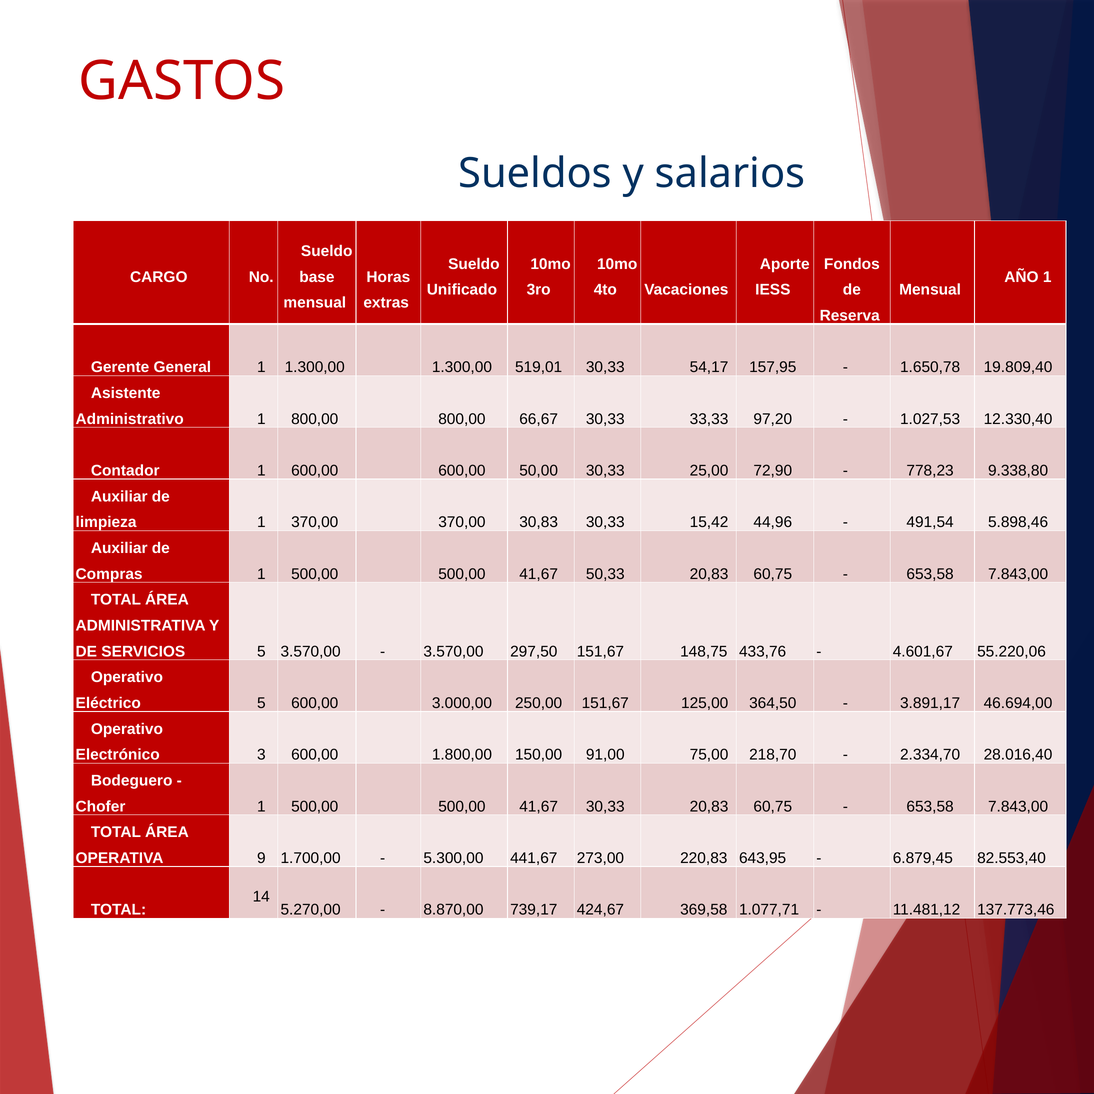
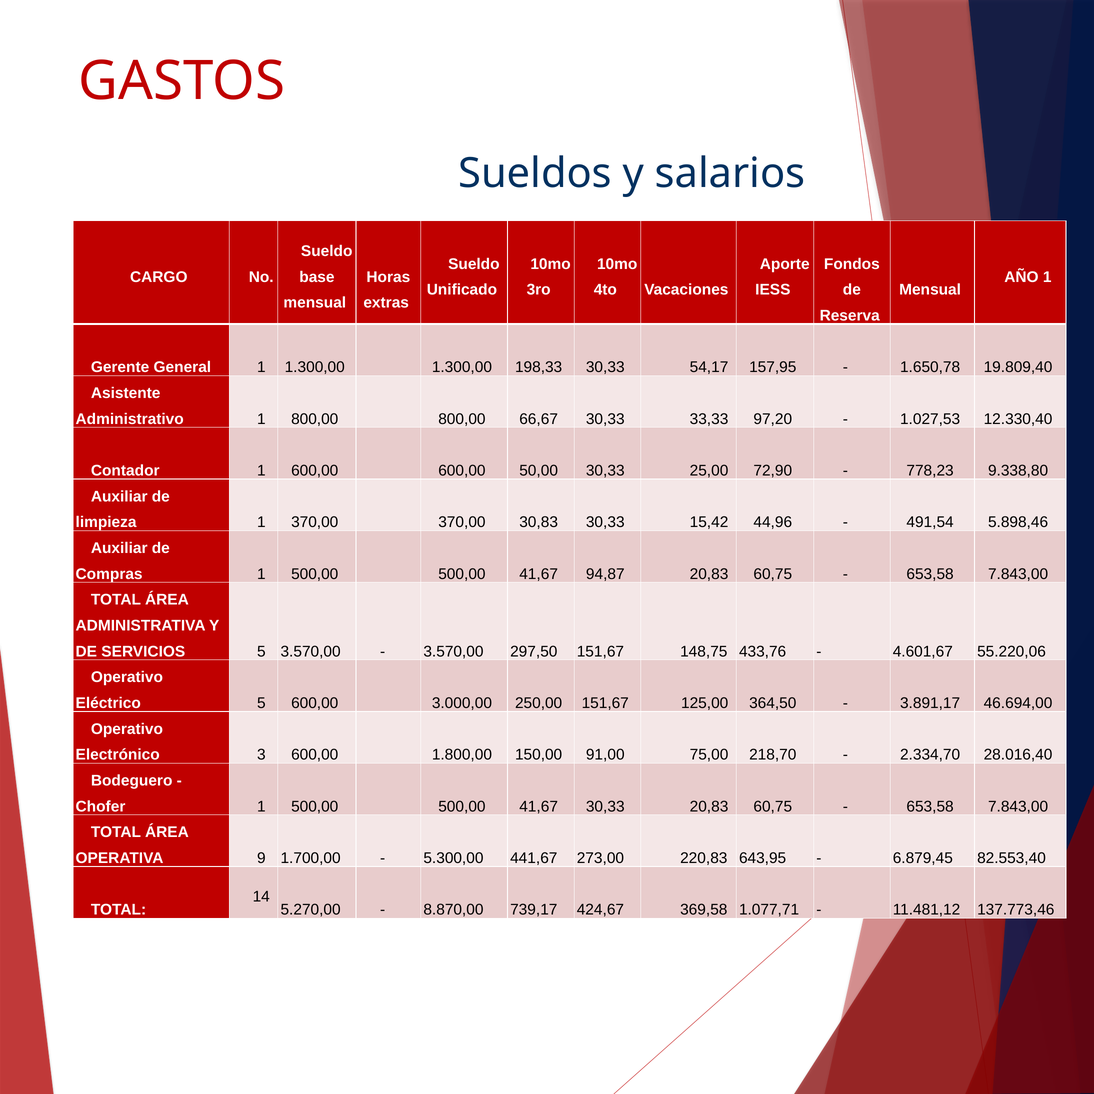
519,01: 519,01 -> 198,33 (539, 367)
50,33: 50,33 -> 94,87 (605, 574)
